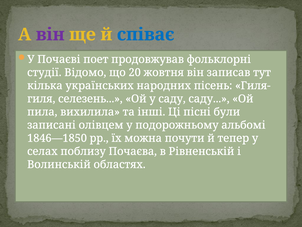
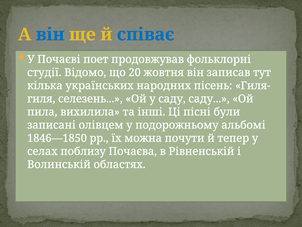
він colour: purple -> blue (50, 34)
